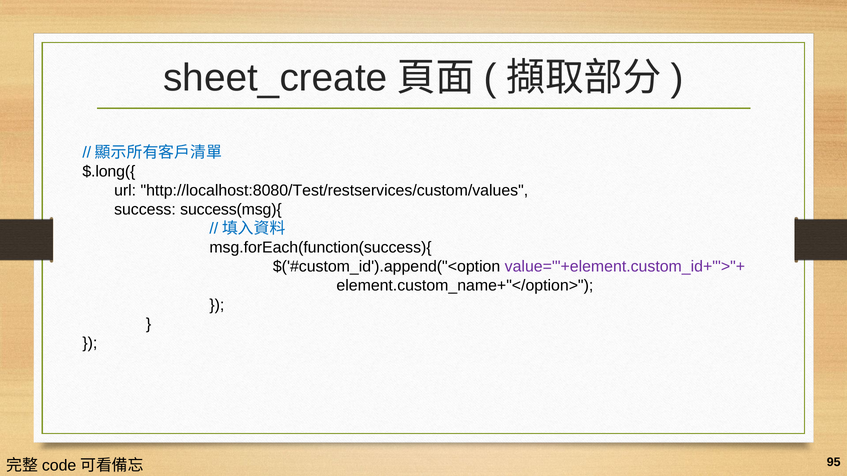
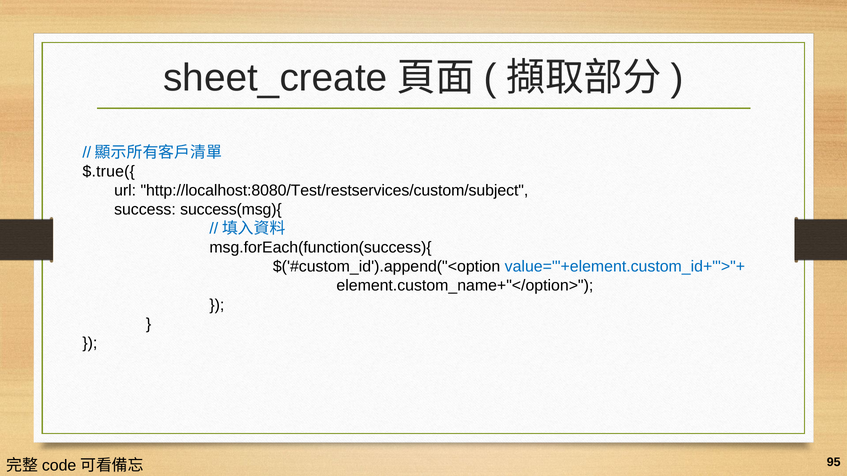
$.long({: $.long({ -> $.true({ (109, 172)
http://localhost:8080/Test/restservices/custom/values: http://localhost:8080/Test/restservices/custom/values -> http://localhost:8080/Test/restservices/custom/subject (334, 191)
value='"+element.custom_id+"'>"+ colour: purple -> blue (625, 267)
